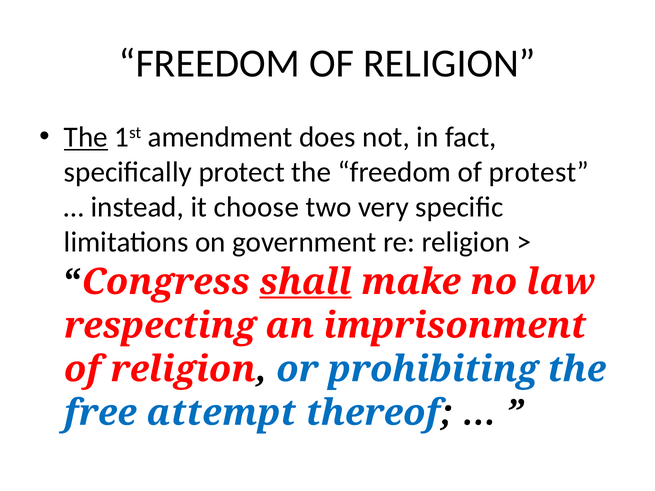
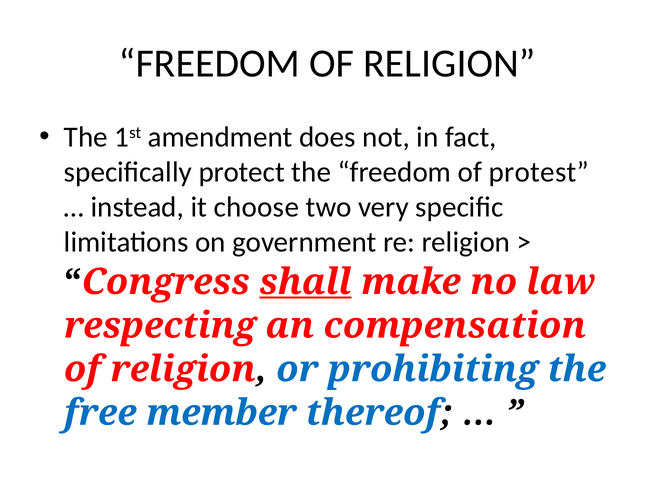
The underline: present -> none (86, 137)
imprisonment: imprisonment -> compensation (455, 326)
attempt: attempt -> member (221, 413)
